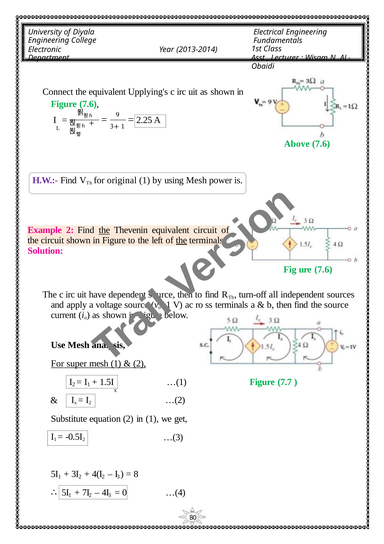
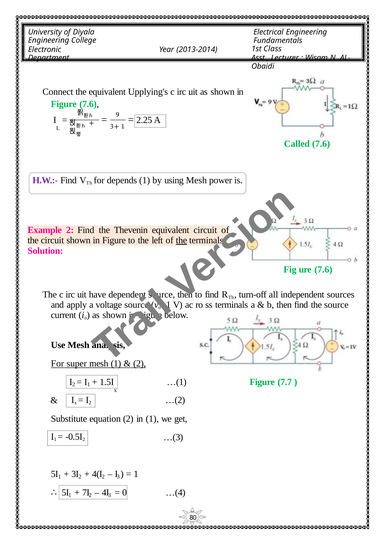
Above: Above -> Called (297, 144)
original: original -> depends (122, 180)
the underline: present -> none (104, 230)
8: 8 -> 1 (136, 474)
